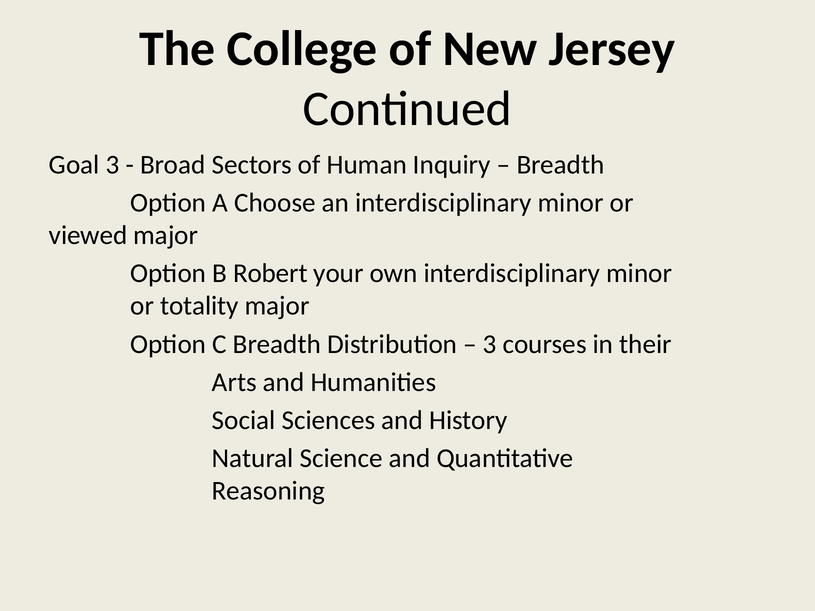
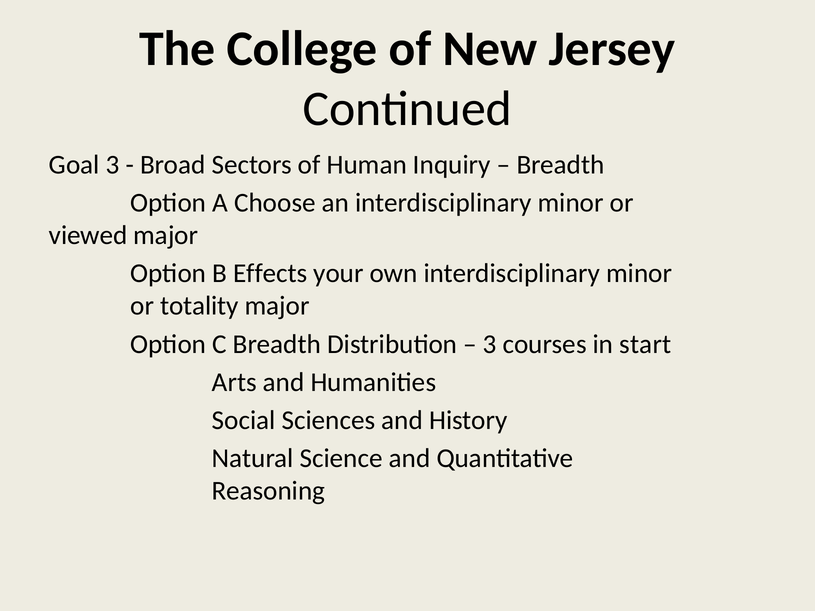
Robert: Robert -> Effects (270, 274)
their: their -> start (645, 344)
